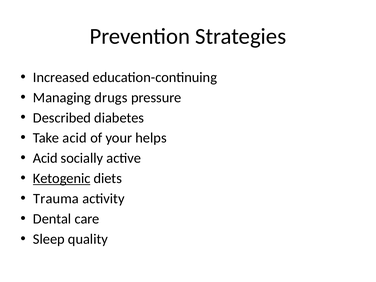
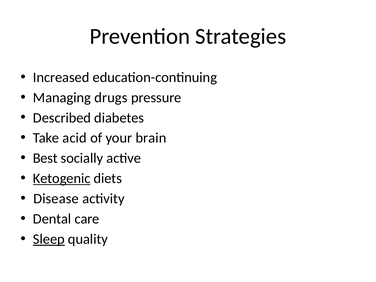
helps: helps -> brain (151, 138)
Acid: Acid -> Best (45, 158)
Trauma: Trauma -> Disease (56, 199)
Sleep underline: none -> present (49, 239)
